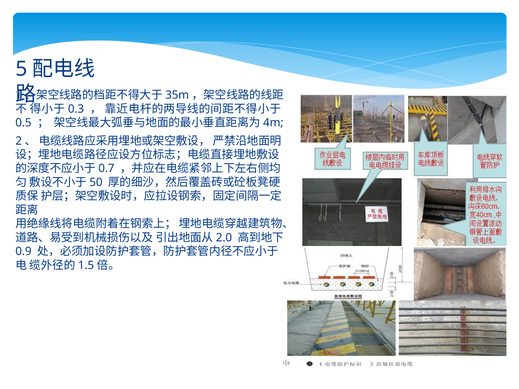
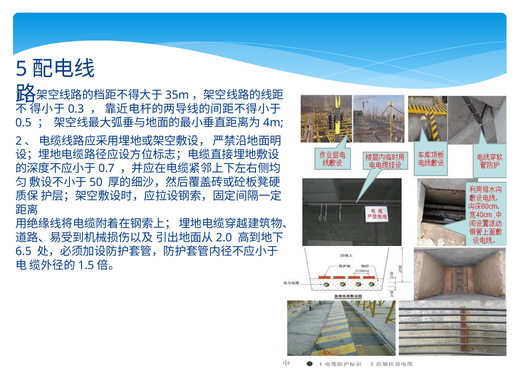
0.9: 0.9 -> 6.5 (23, 252)
